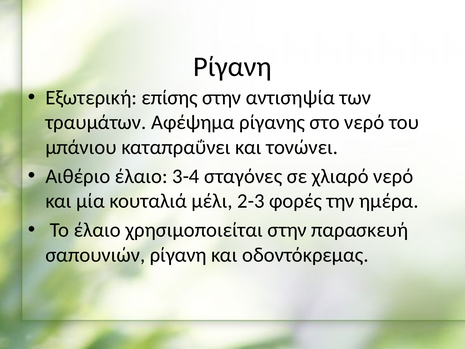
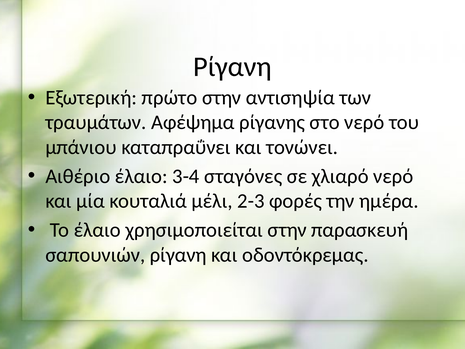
επίσης: επίσης -> πρώτο (169, 98)
